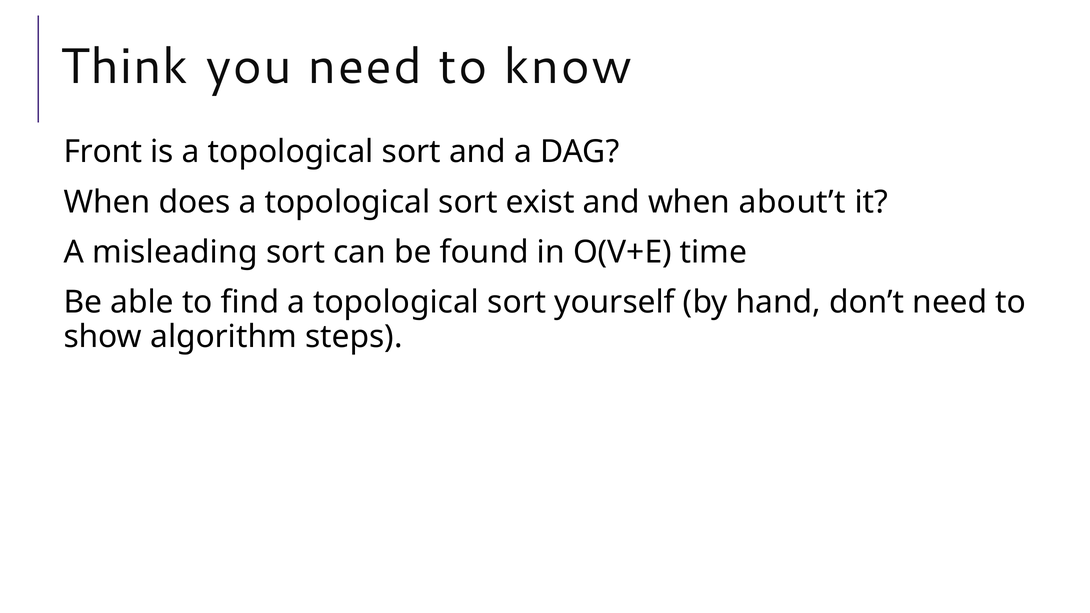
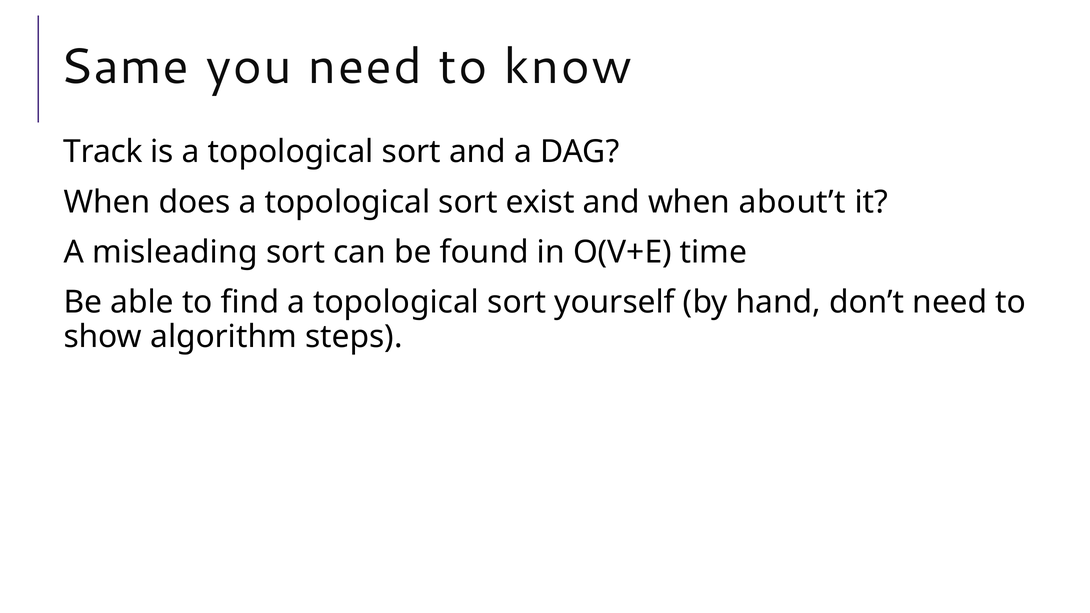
Think: Think -> Same (124, 67)
Front: Front -> Track (103, 152)
